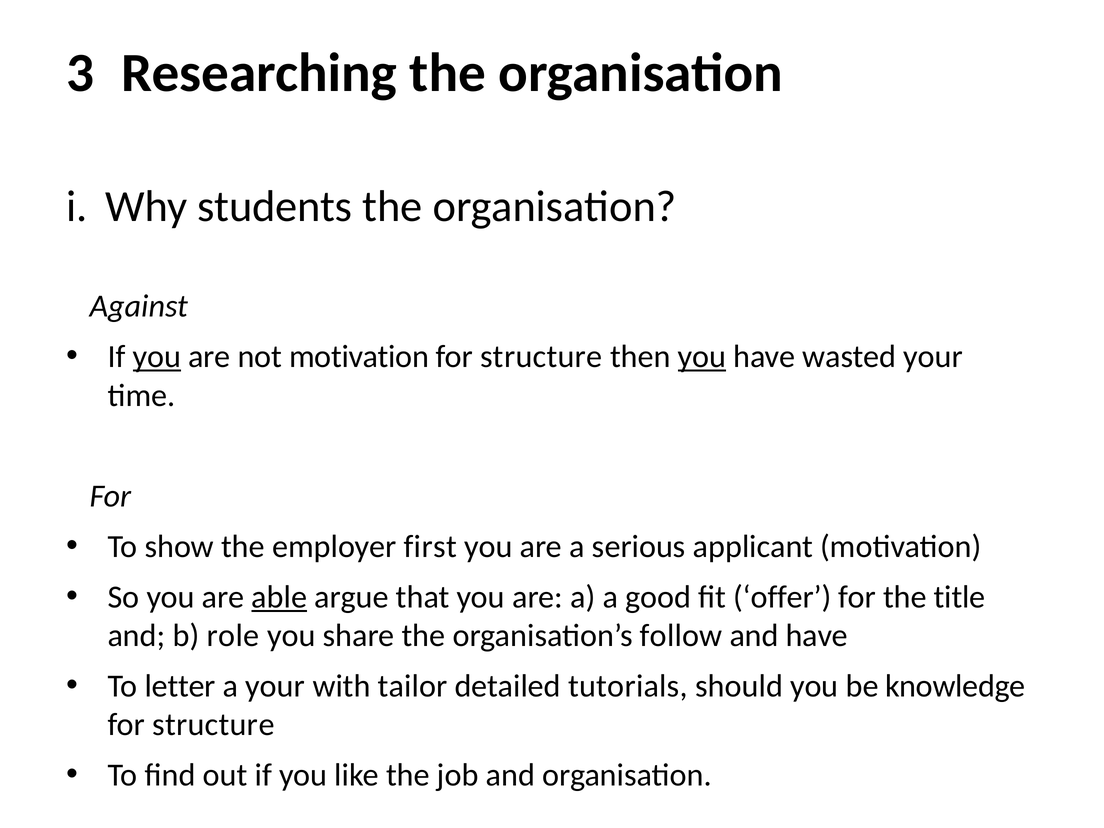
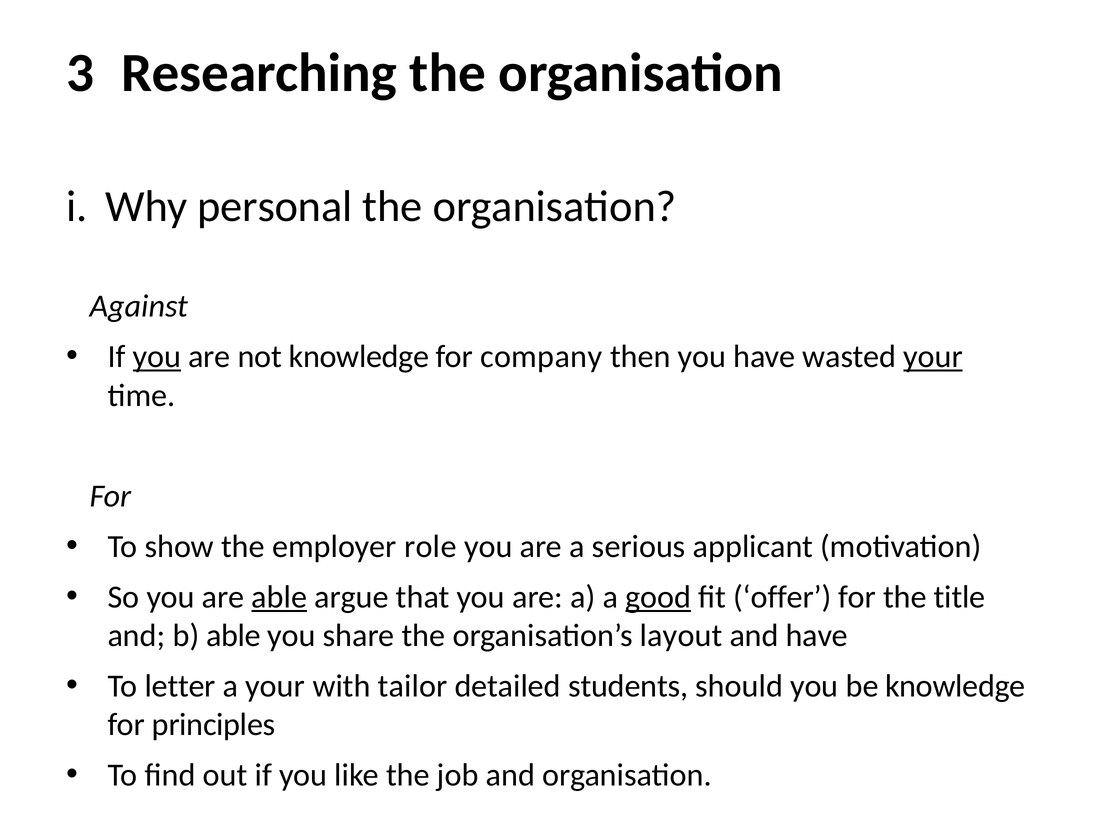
students: students -> personal (275, 206)
not motivation: motivation -> knowledge (359, 357)
structure: structure -> company (541, 357)
you underline: present -> none (702, 357)
your underline: none -> present (933, 357)
first: first -> role (430, 547)
good underline: none -> present (658, 597)
b role: role -> able (233, 636)
follow: follow -> layout (681, 636)
tutorials: tutorials -> students (628, 686)
structure: structure -> principles (214, 725)
